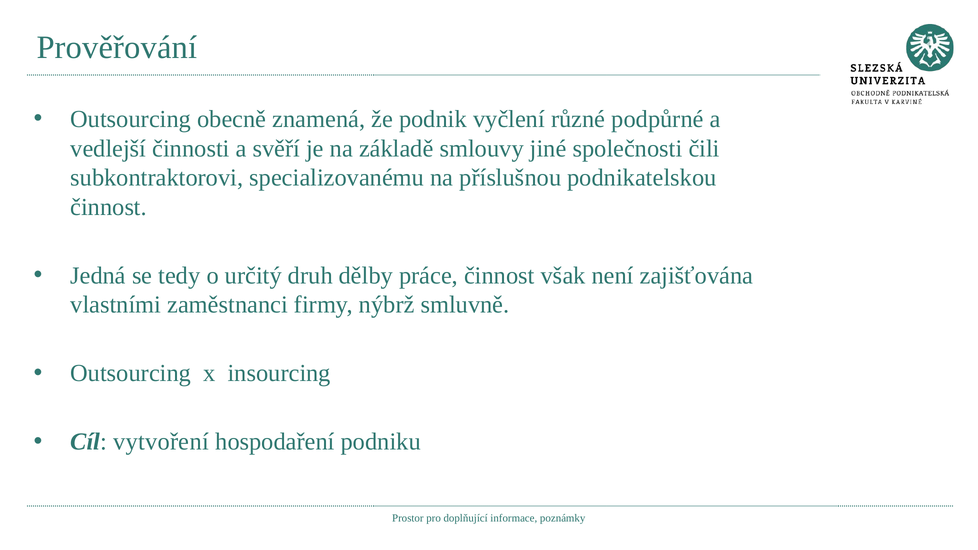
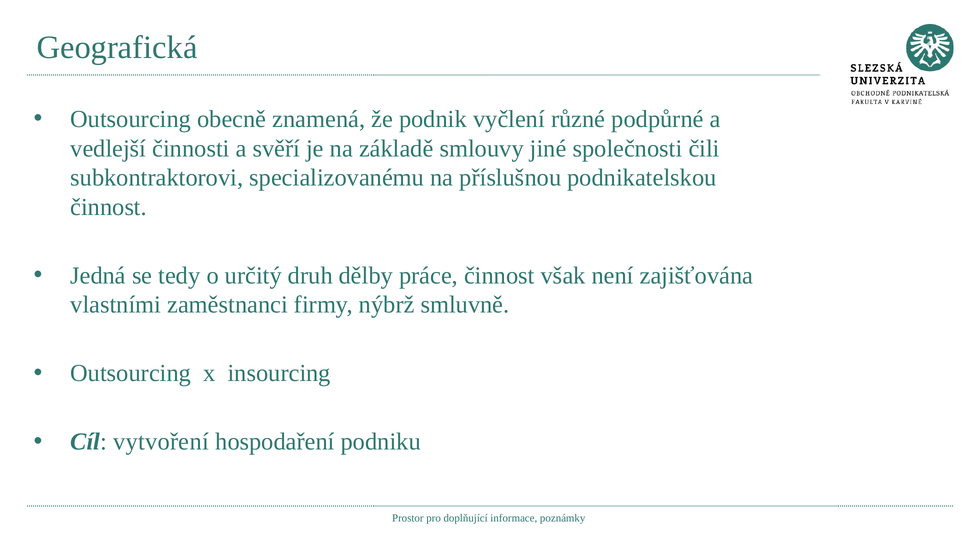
Prověřování: Prověřování -> Geografická (117, 48)
